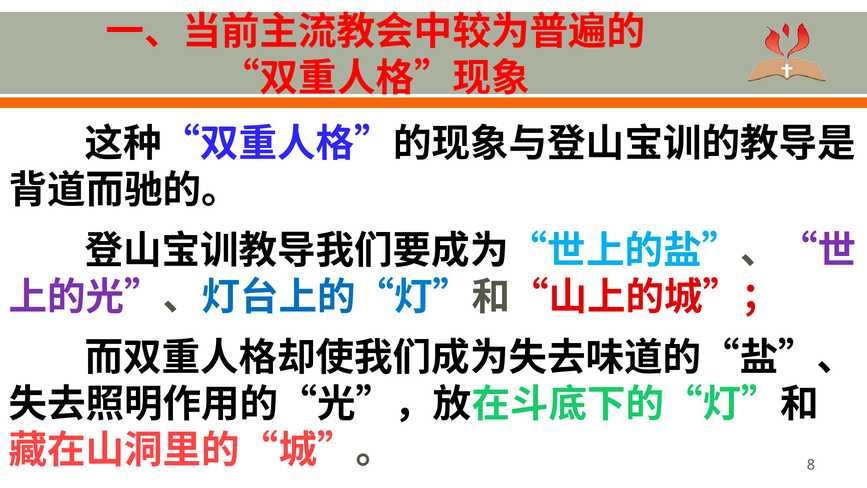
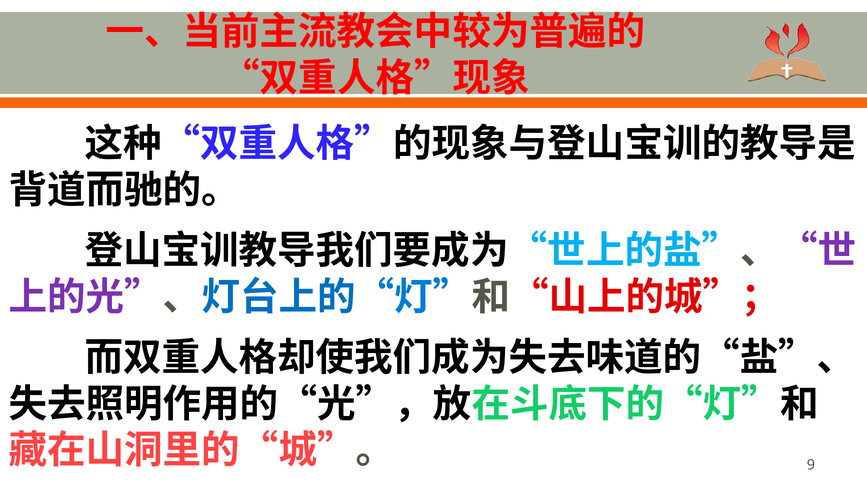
8: 8 -> 9 (811, 465)
